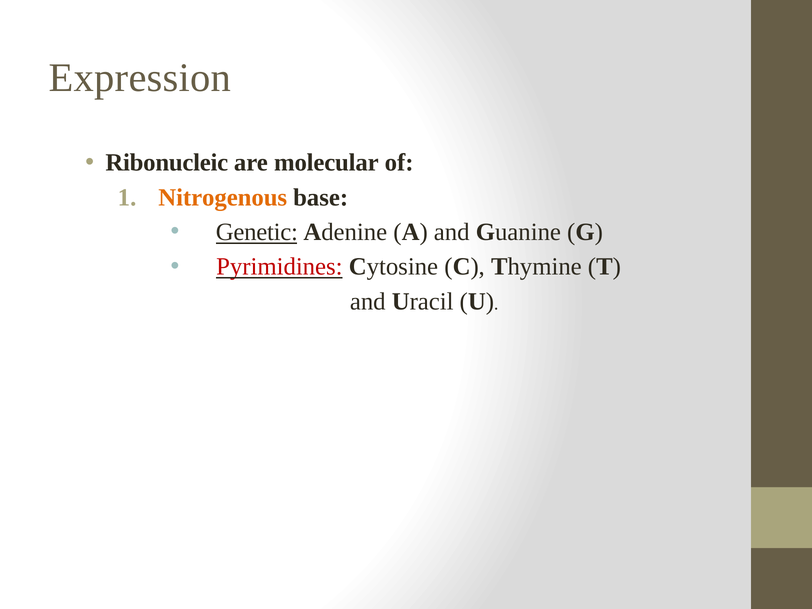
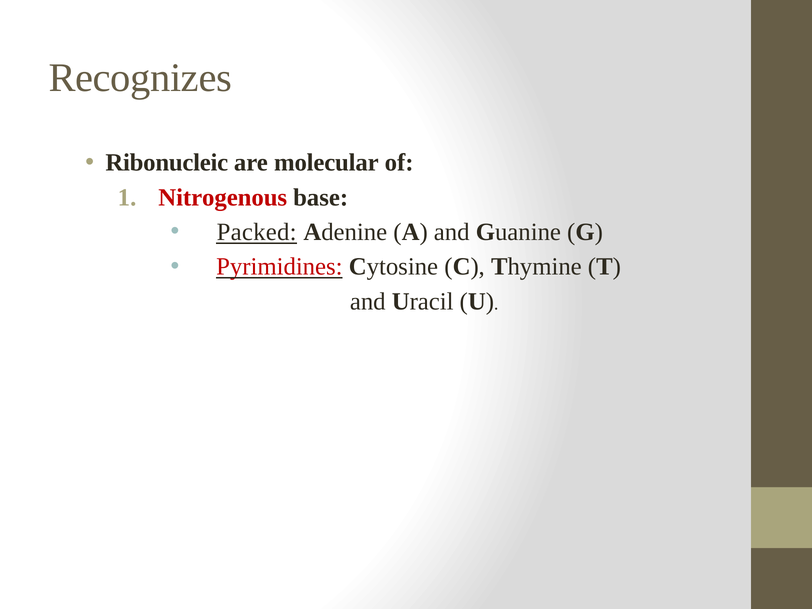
Expression: Expression -> Recognizes (140, 78)
Nitrogenous colour: orange -> red (223, 197)
Genetic: Genetic -> Packed (257, 232)
